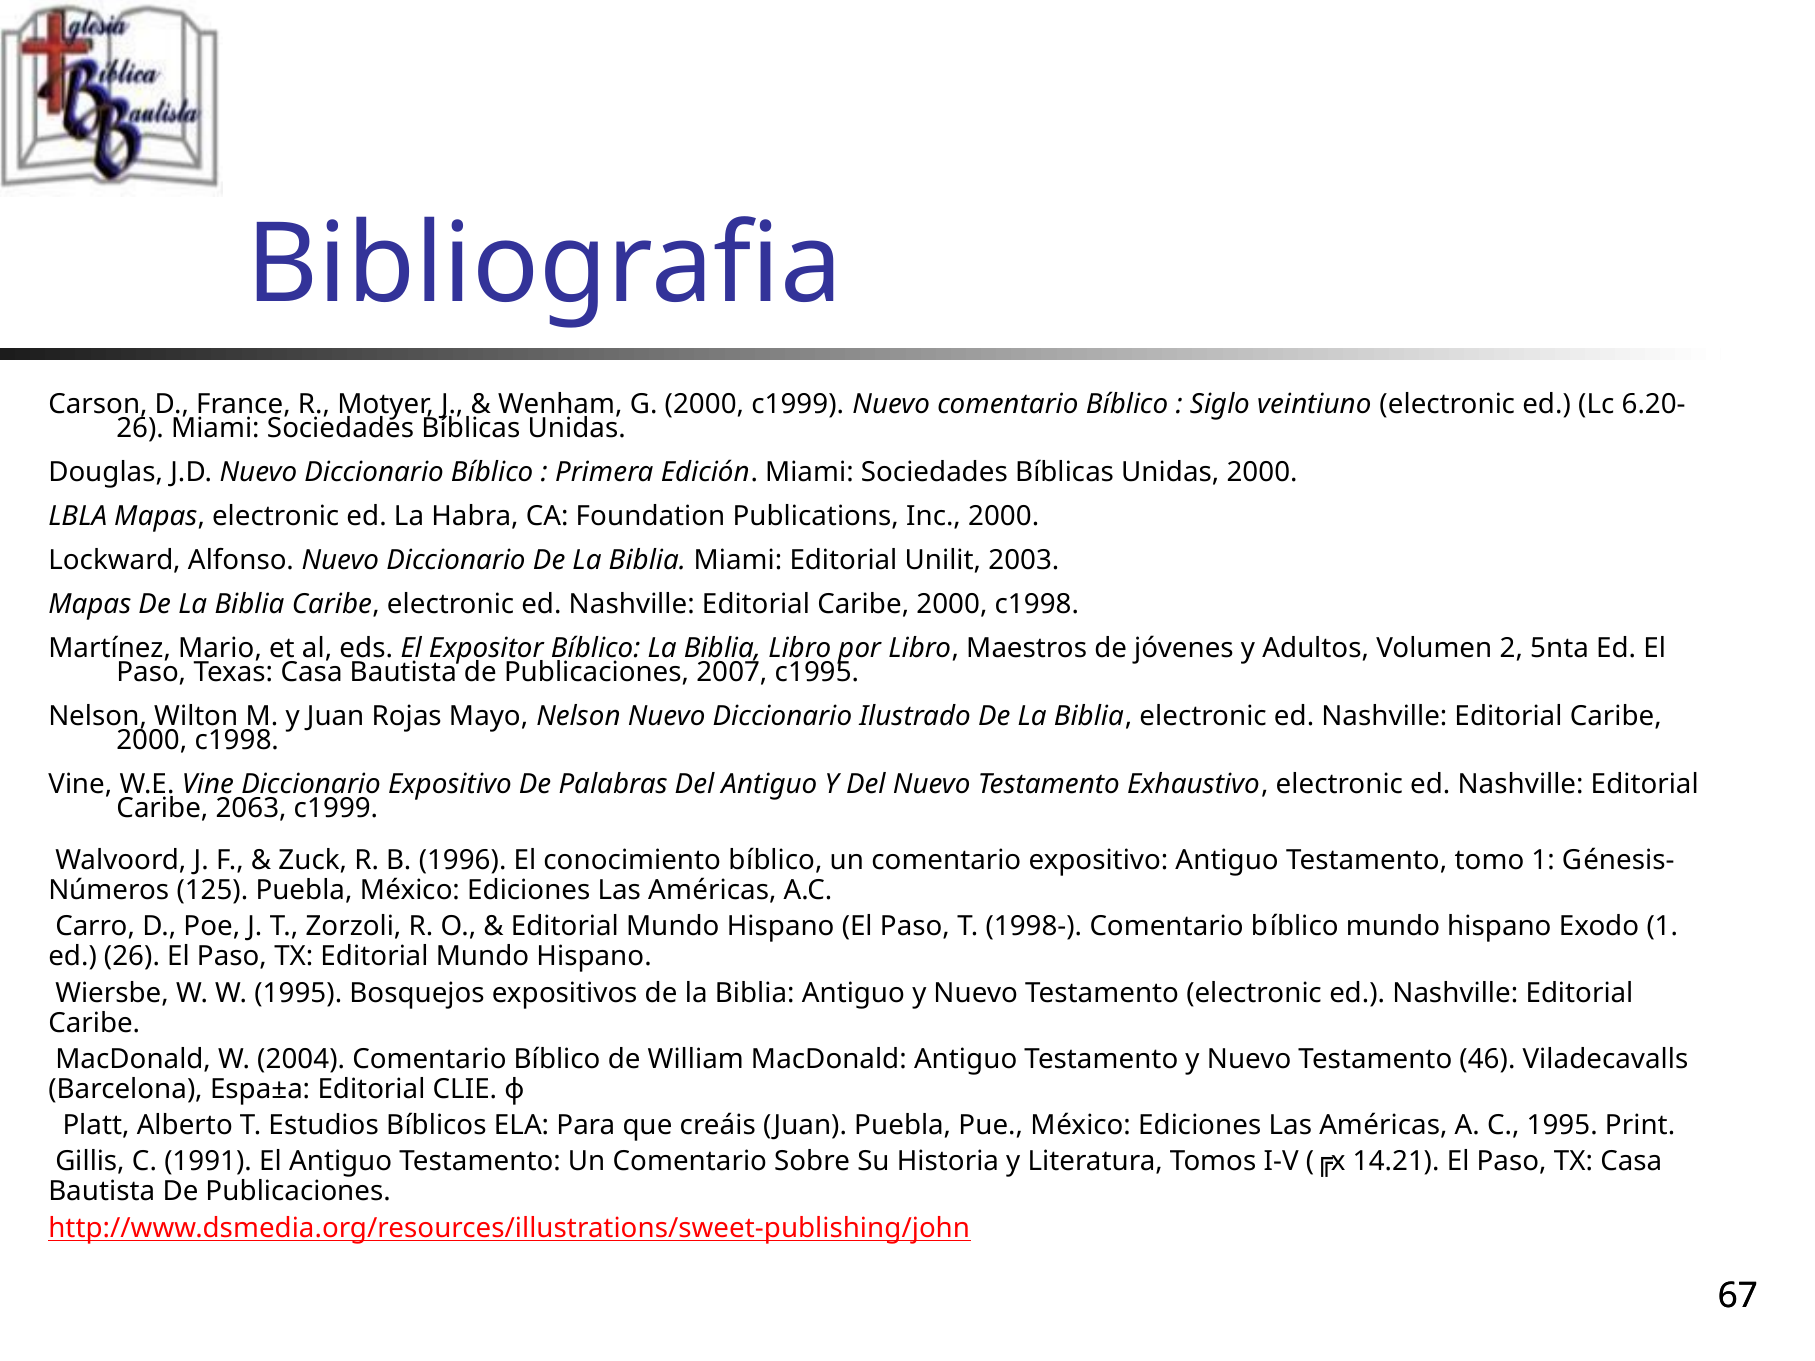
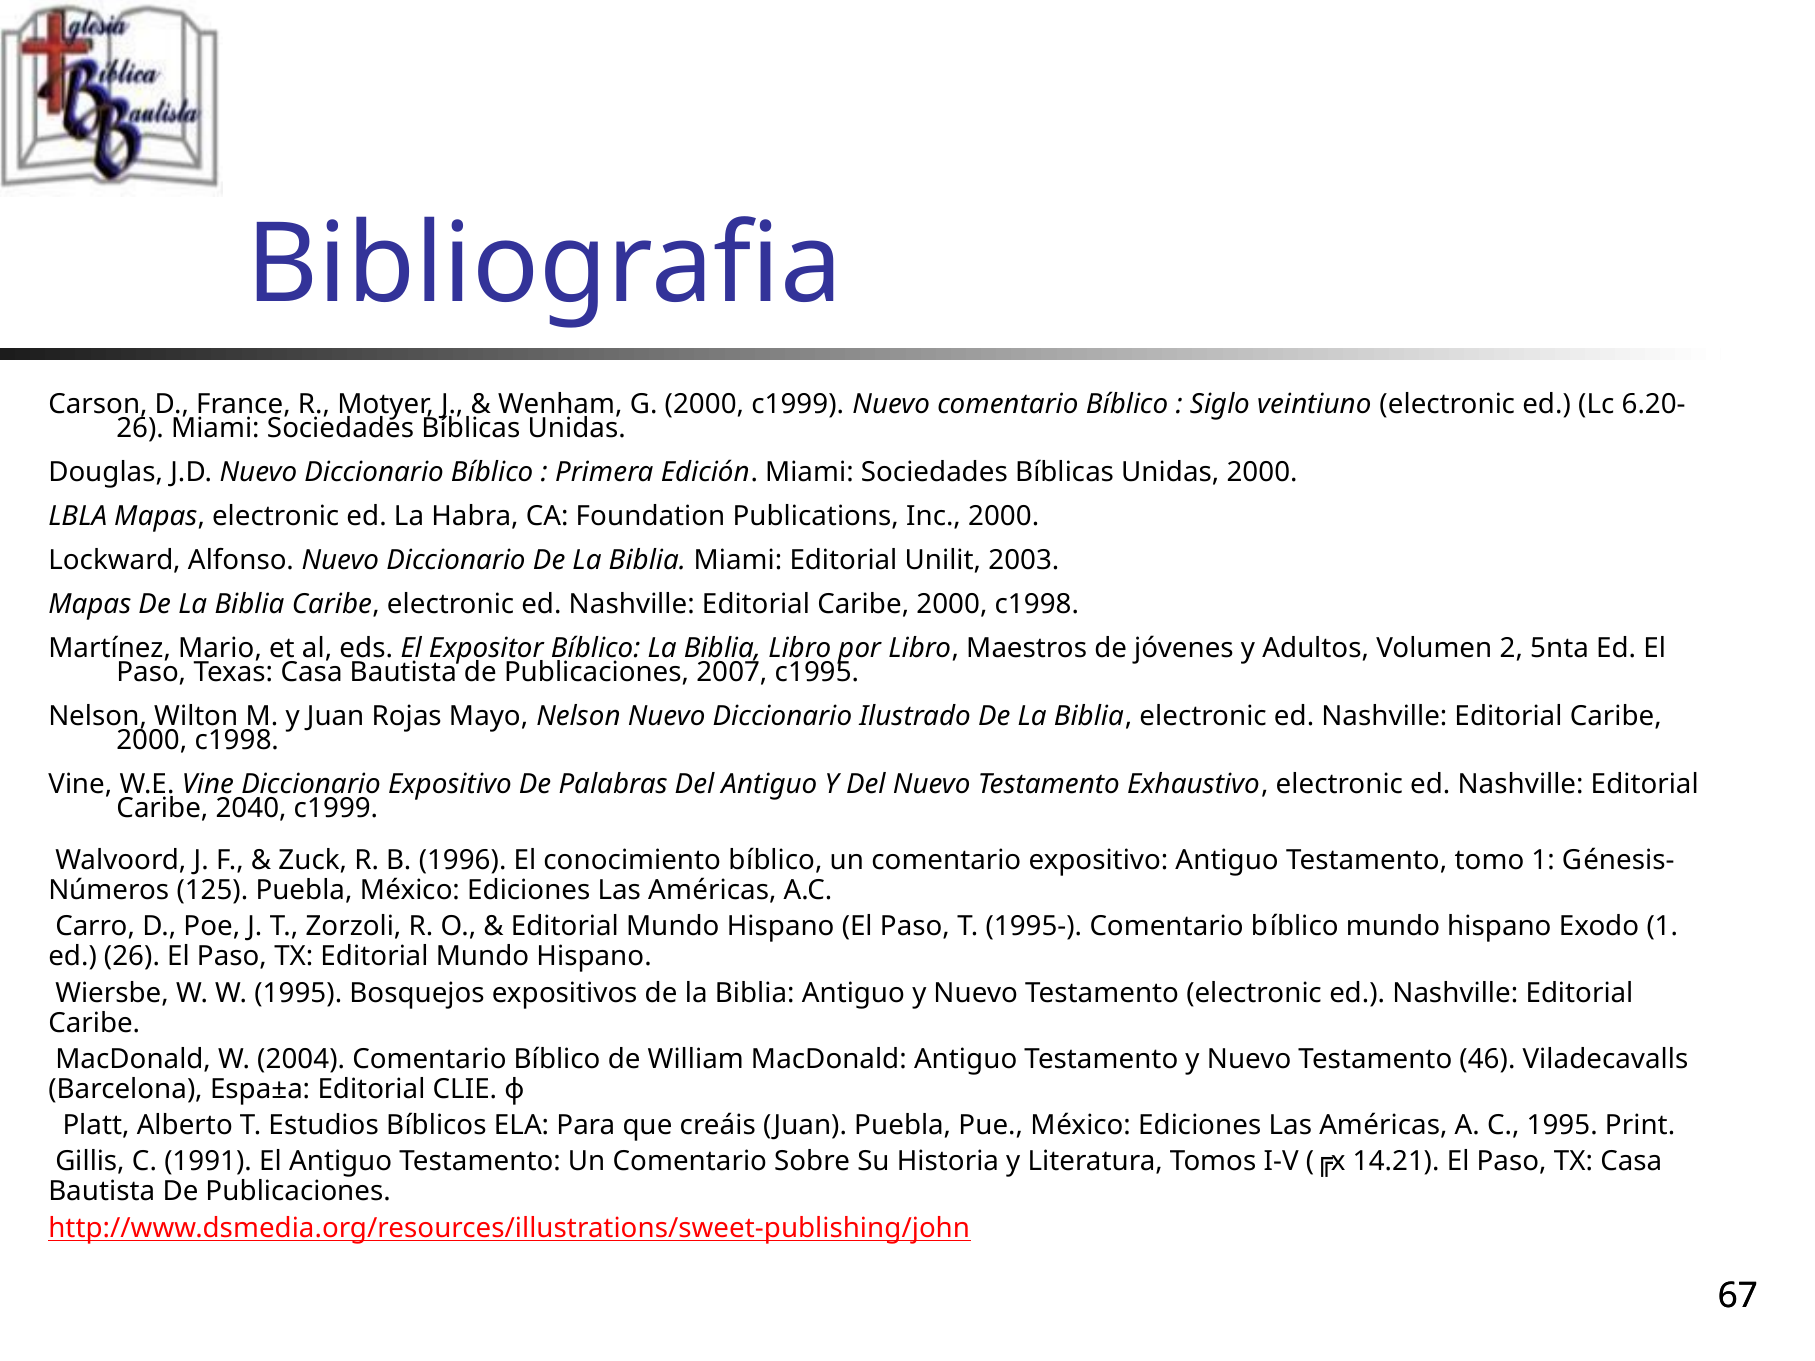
2063: 2063 -> 2040 (251, 808)
1998-: 1998- -> 1995- (1034, 927)
